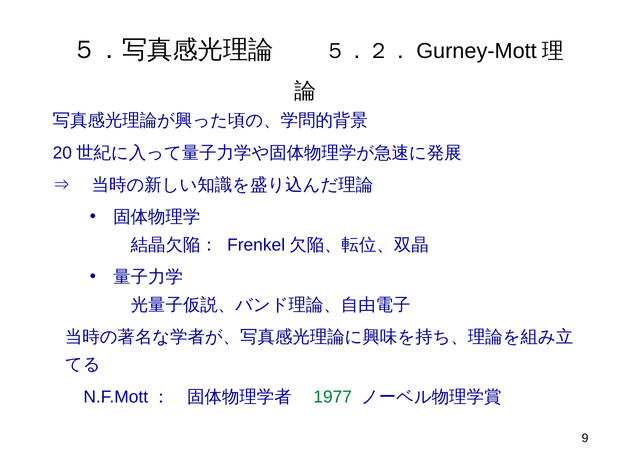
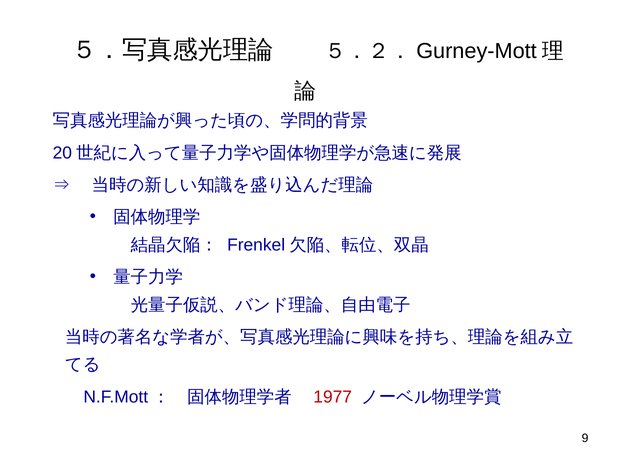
1977 colour: green -> red (333, 397)
